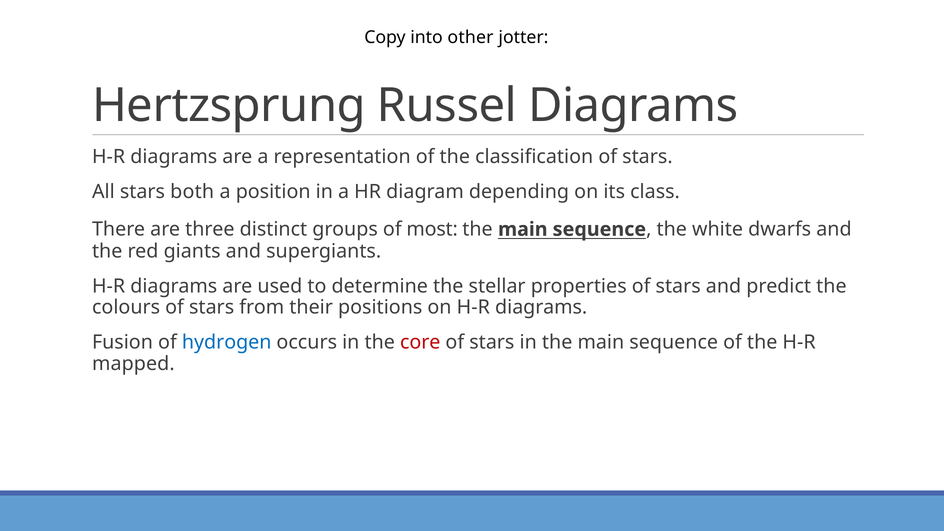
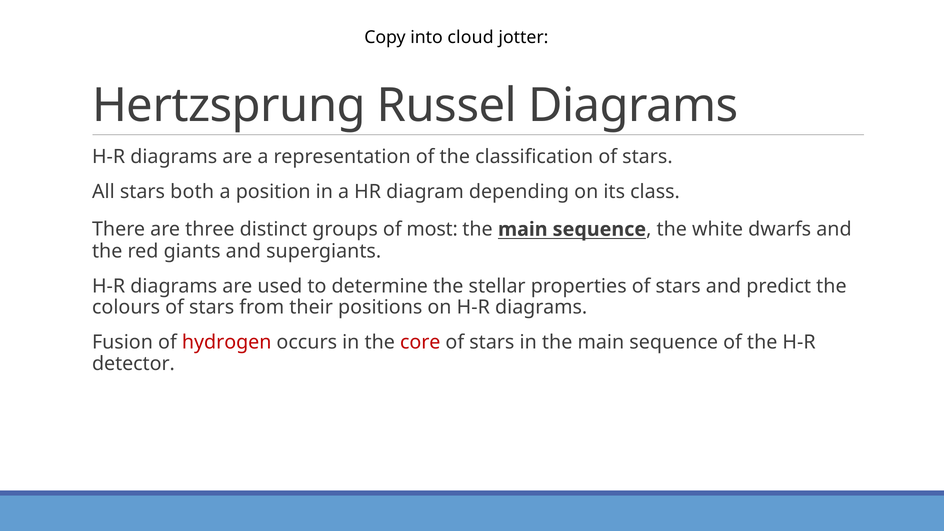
other: other -> cloud (471, 38)
hydrogen colour: blue -> red (227, 342)
mapped: mapped -> detector (133, 364)
